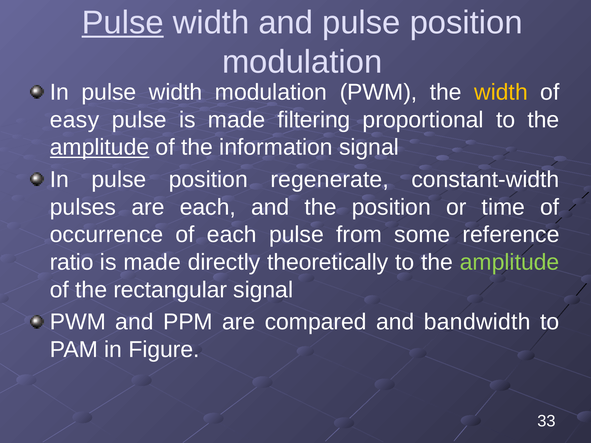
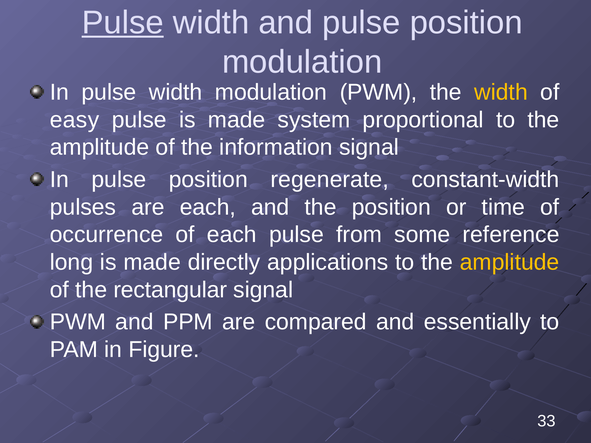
filtering: filtering -> system (314, 120)
amplitude underline: present -> none (100, 147)
ratio: ratio -> long (72, 262)
theoretically: theoretically -> applications (328, 262)
amplitude colour: light green -> yellow (510, 262)
bandwidth: bandwidth -> essentially (477, 322)
